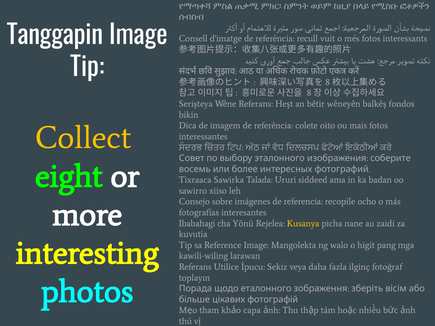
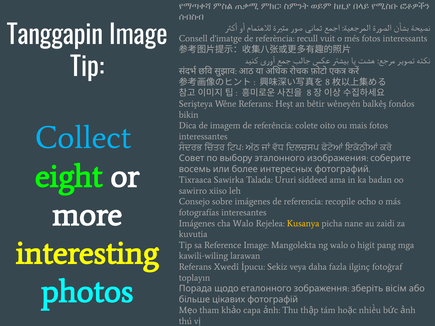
Collect colour: yellow -> light blue (83, 138)
Ibabahagi: Ibabahagi -> Imágenes (197, 224)
cha Yönü: Yönü -> Walo (243, 224)
Utilice: Utilice -> Xwedî (226, 267)
